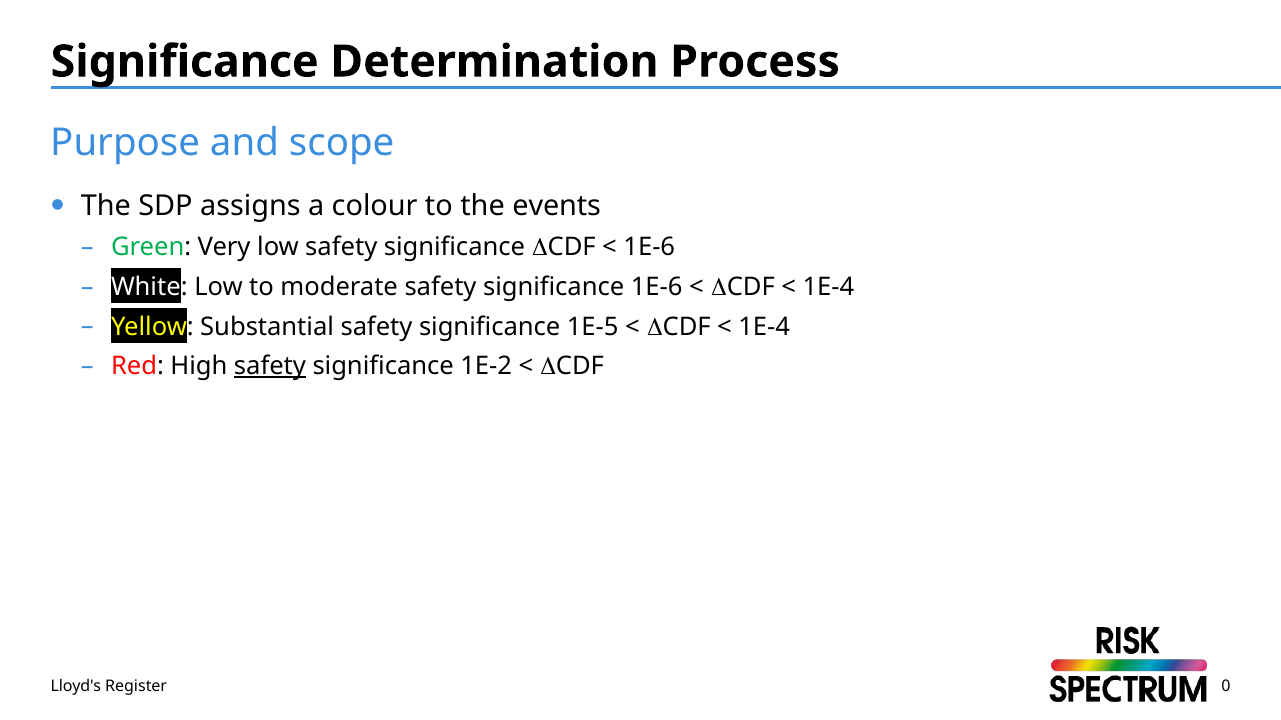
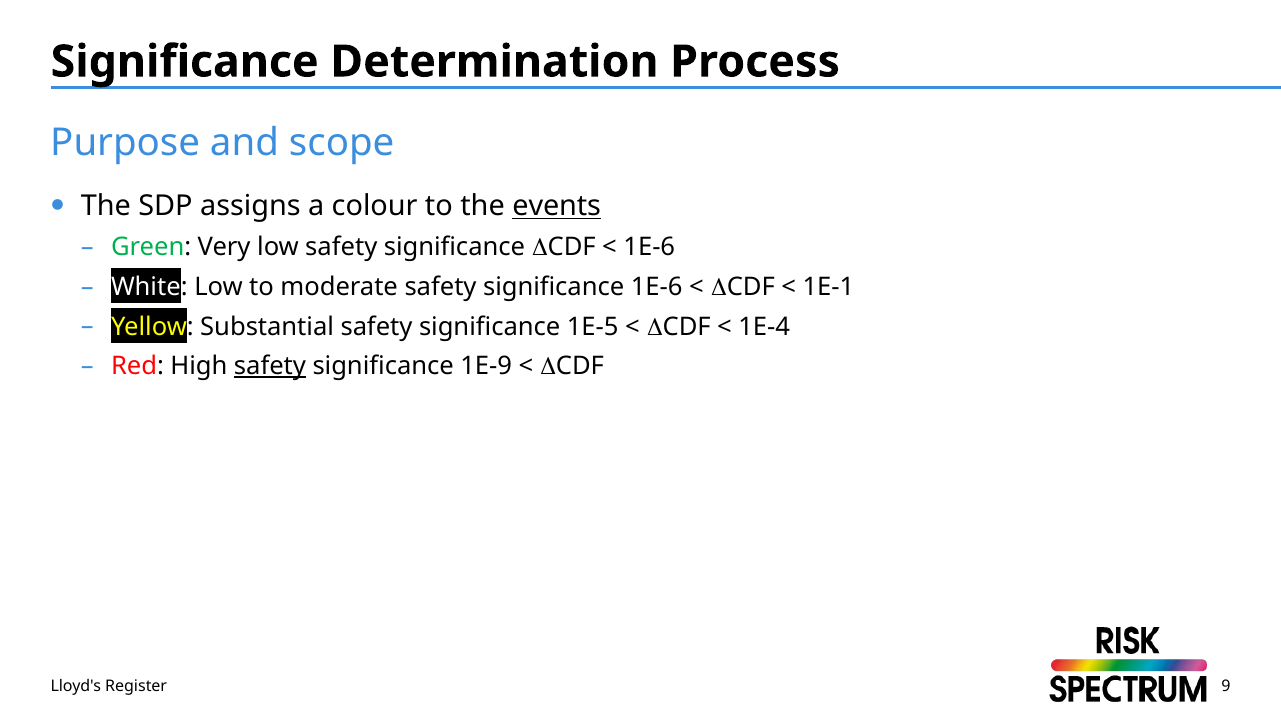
events underline: none -> present (557, 206)
1E-4: 1E-4 -> 1E-1 (828, 287)
1E-2: 1E-2 -> 1E-9 (486, 367)
0: 0 -> 9 (1226, 687)
